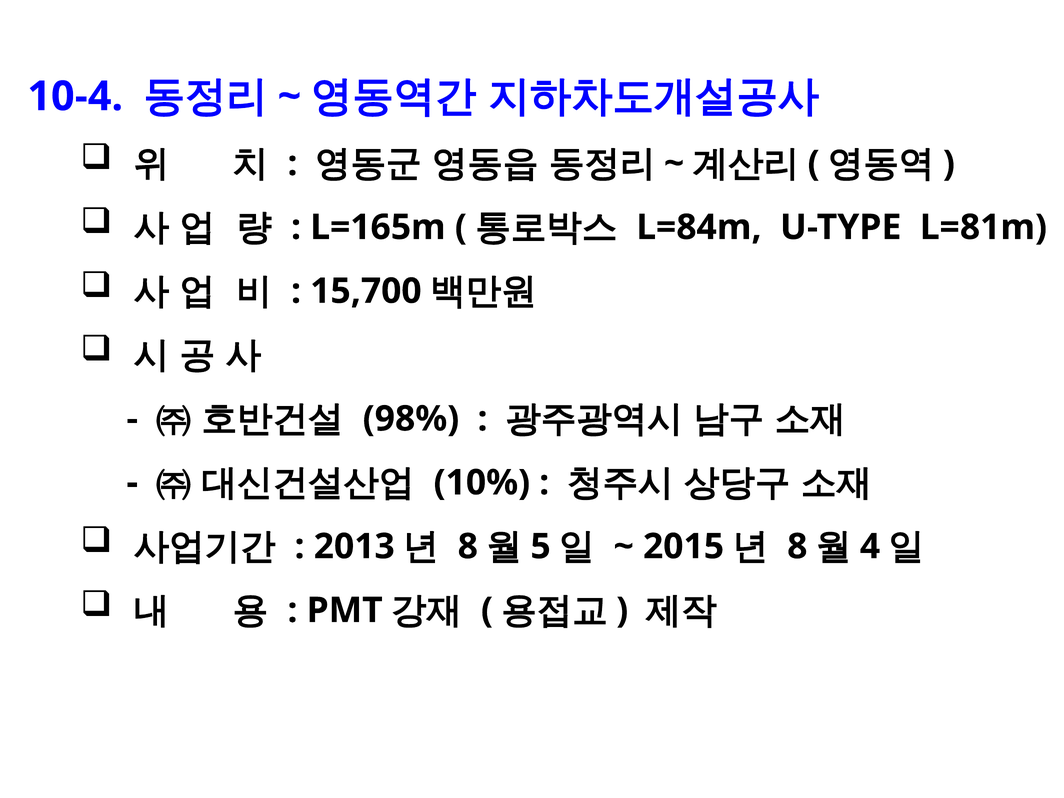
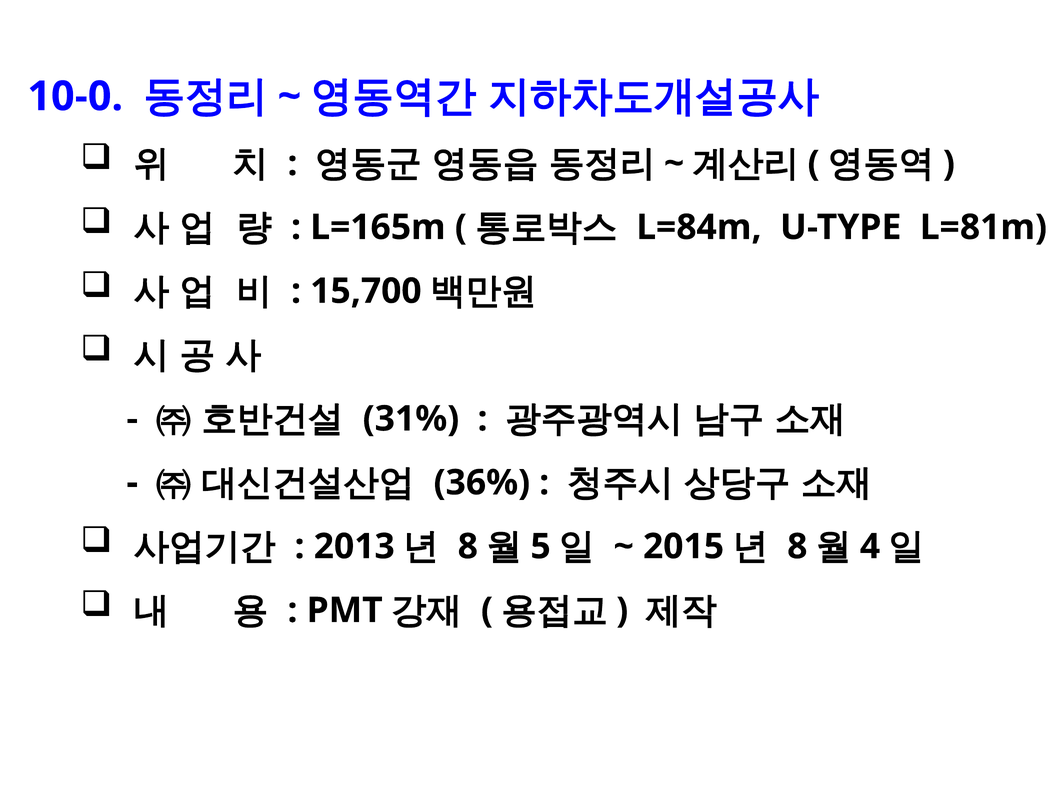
10-4: 10-4 -> 10-0 (75, 96)
98%: 98% -> 31% (411, 419)
10%: 10% -> 36% (482, 483)
